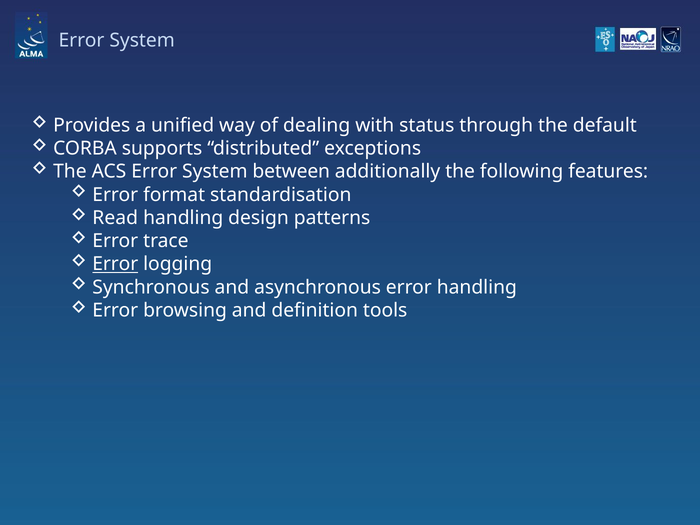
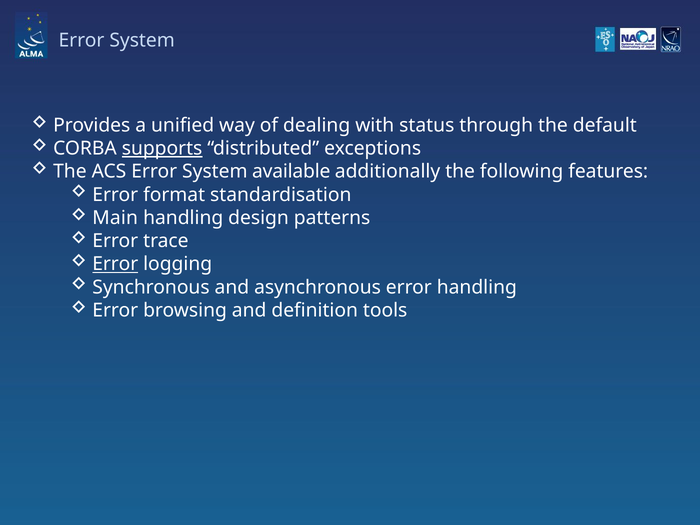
supports underline: none -> present (162, 148)
between: between -> available (291, 172)
Read: Read -> Main (115, 218)
